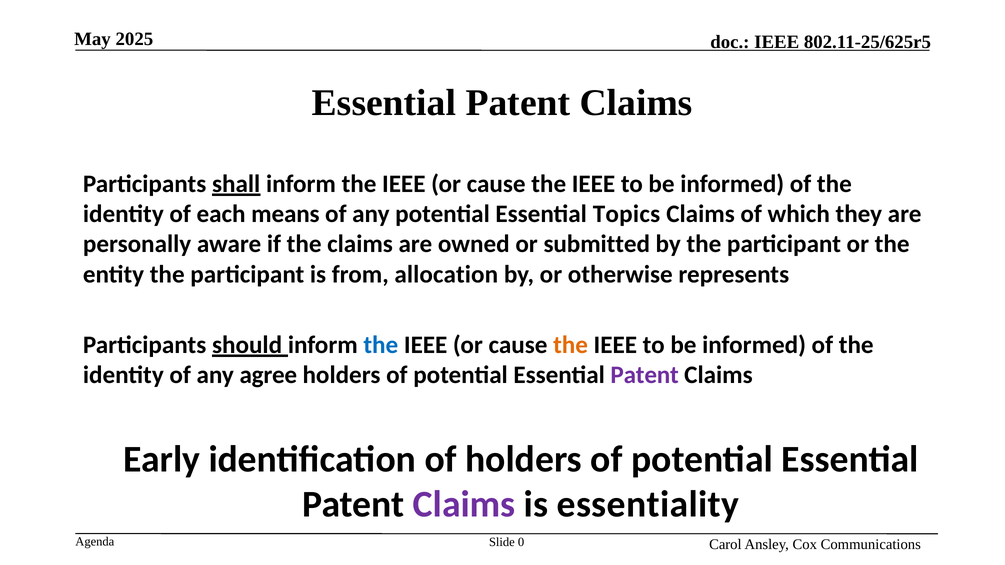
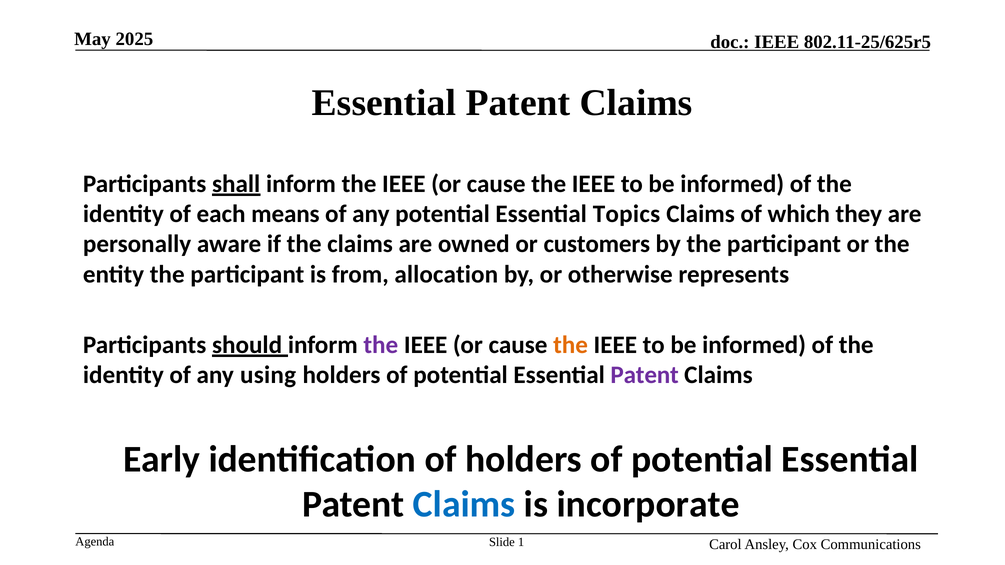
submitted: submitted -> customers (597, 244)
the colour: blue -> purple (381, 345)
agree: agree -> using (268, 375)
Claims colour: purple -> blue (464, 505)
essentiality: essentiality -> incorporate (648, 505)
0: 0 -> 1 (521, 542)
